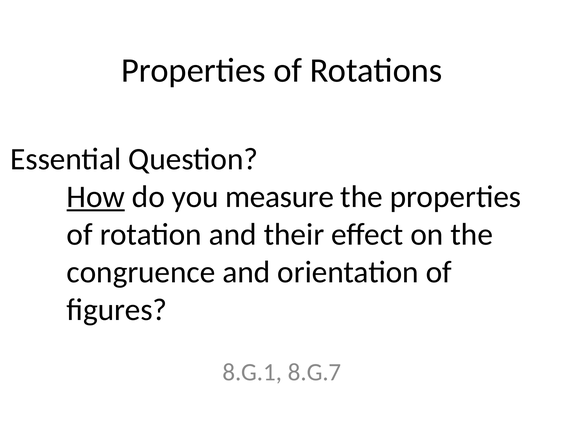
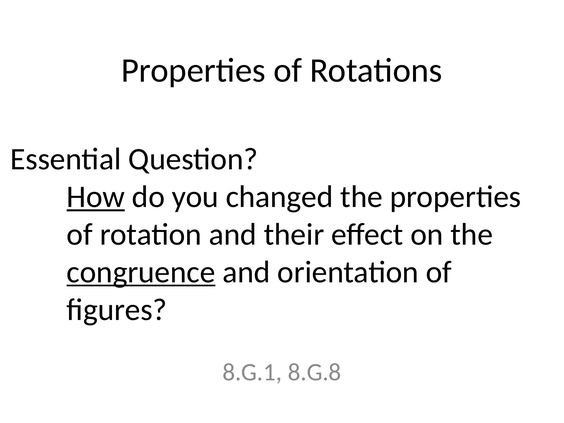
measure: measure -> changed (279, 197)
congruence underline: none -> present (141, 272)
8.G.7: 8.G.7 -> 8.G.8 (315, 372)
